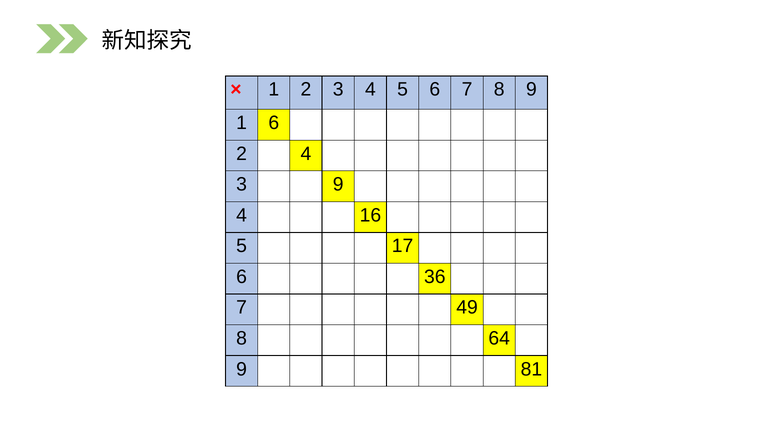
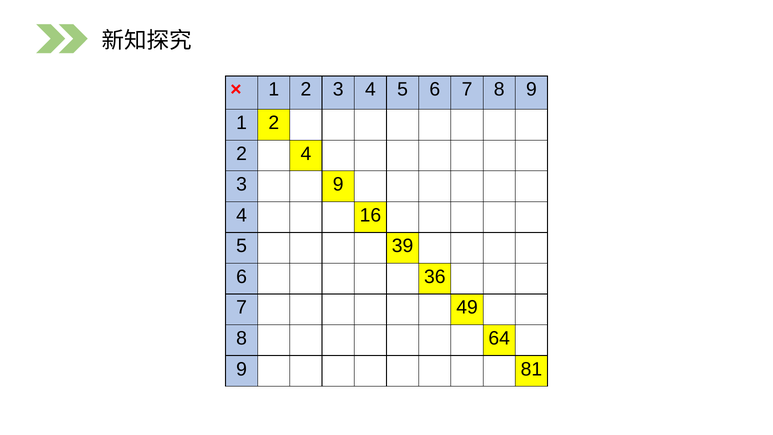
6: 6 -> 2 (274, 123)
17: 17 -> 39 (403, 246)
